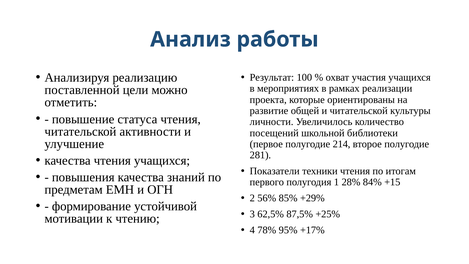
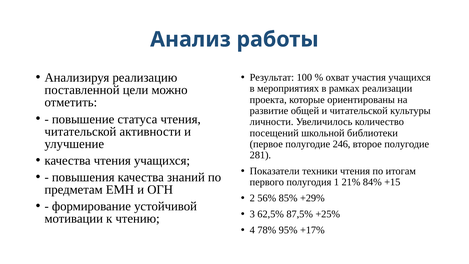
214: 214 -> 246 (342, 144)
28%: 28% -> 21% (351, 182)
